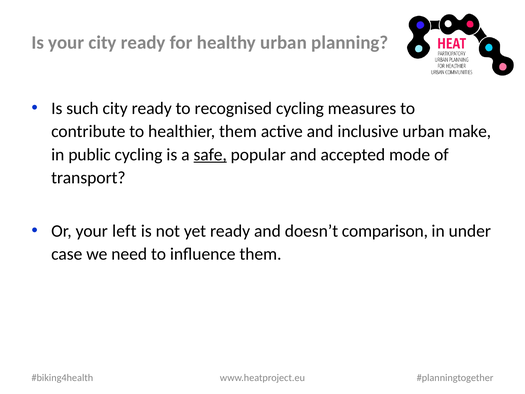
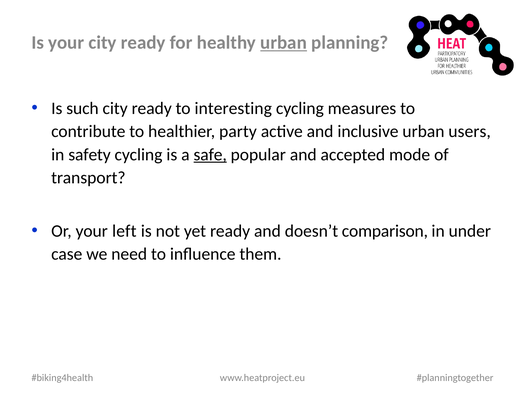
urban underline: none -> present (284, 43)
recognised: recognised -> interesting (233, 108)
healthier them: them -> party (238, 131)
make: make -> users (470, 131)
public: public -> safety (90, 154)
